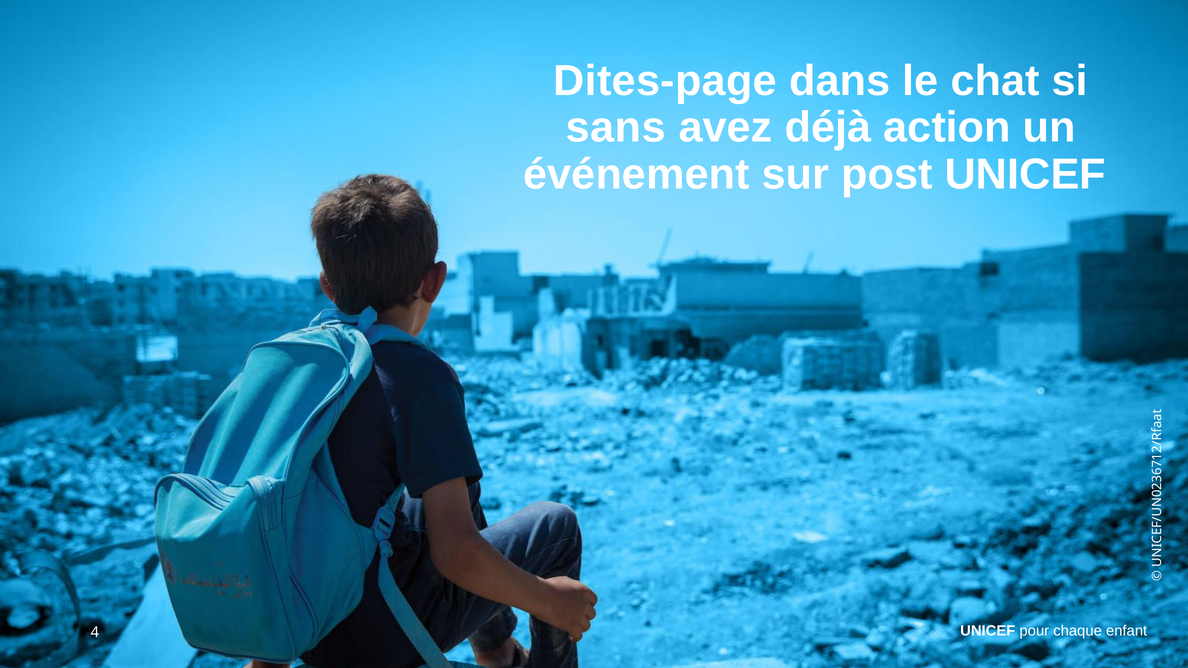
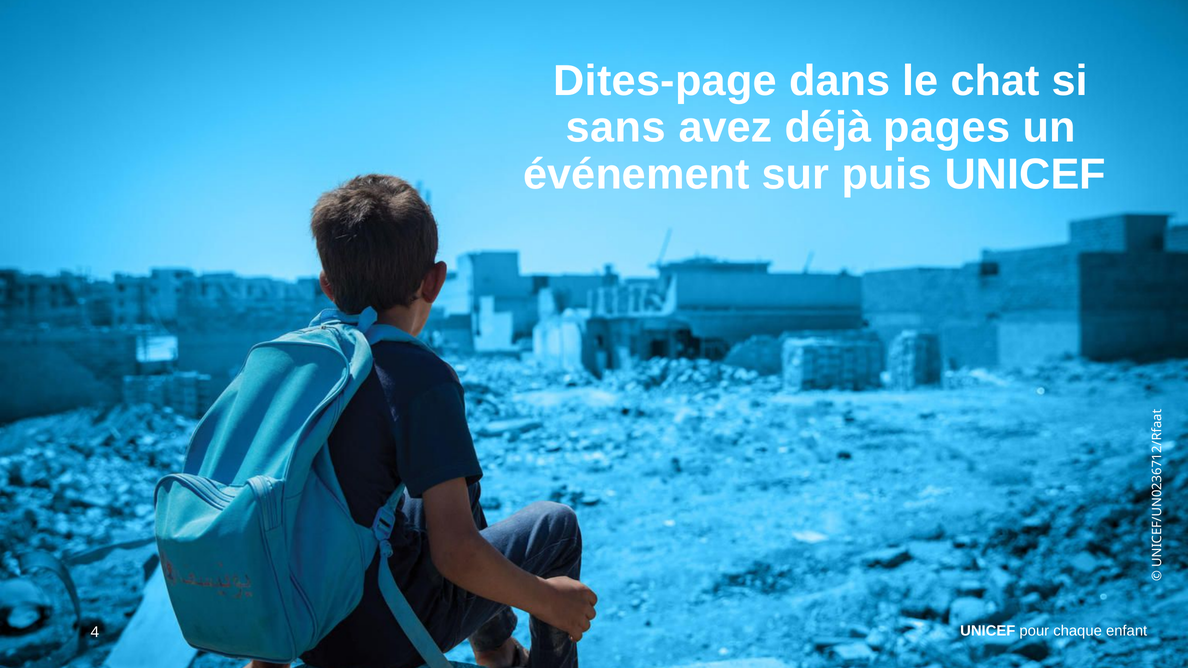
action: action -> pages (947, 128)
post: post -> puis (887, 174)
